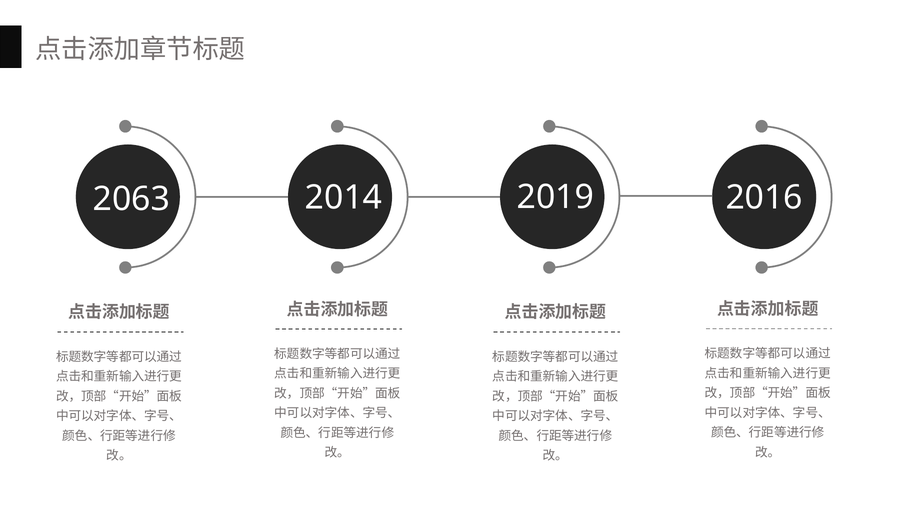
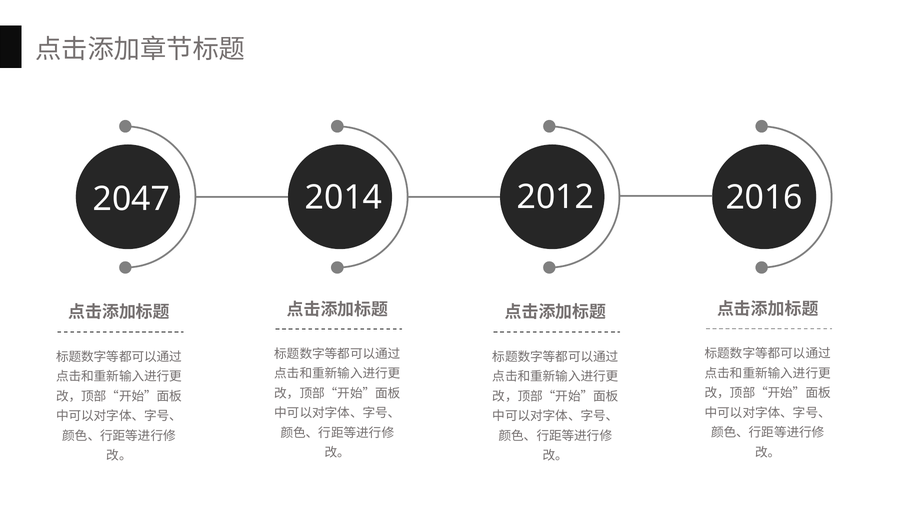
2063: 2063 -> 2047 (131, 199)
2019: 2019 -> 2012 (555, 197)
